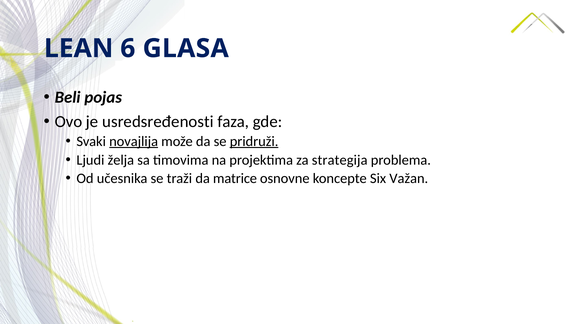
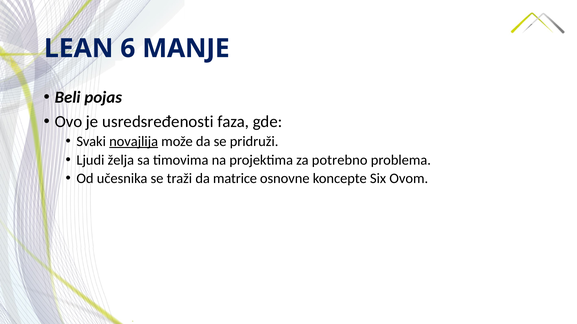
GLASA: GLASA -> MANJE (186, 48)
pridruži underline: present -> none (254, 142)
strategija: strategija -> potrebno (340, 160)
Važan: Važan -> Ovom (409, 179)
